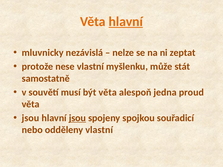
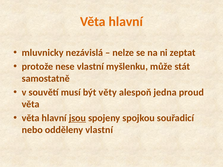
hlavní underline: present -> none (126, 22)
být věta: věta -> věty (108, 92)
jsou: jsou -> věta (31, 118)
